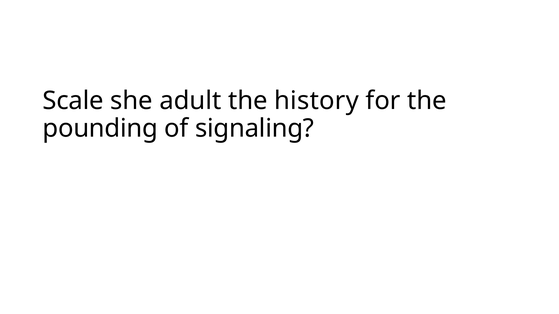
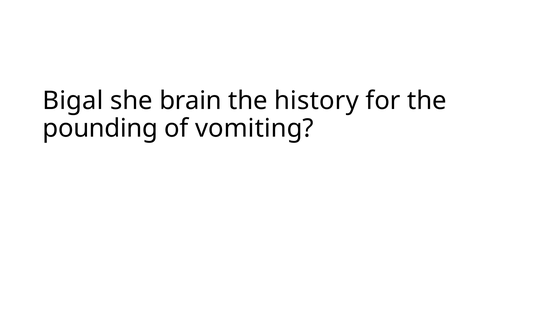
Scale: Scale -> Bigal (73, 101)
adult: adult -> brain (191, 101)
signaling: signaling -> vomiting (254, 129)
